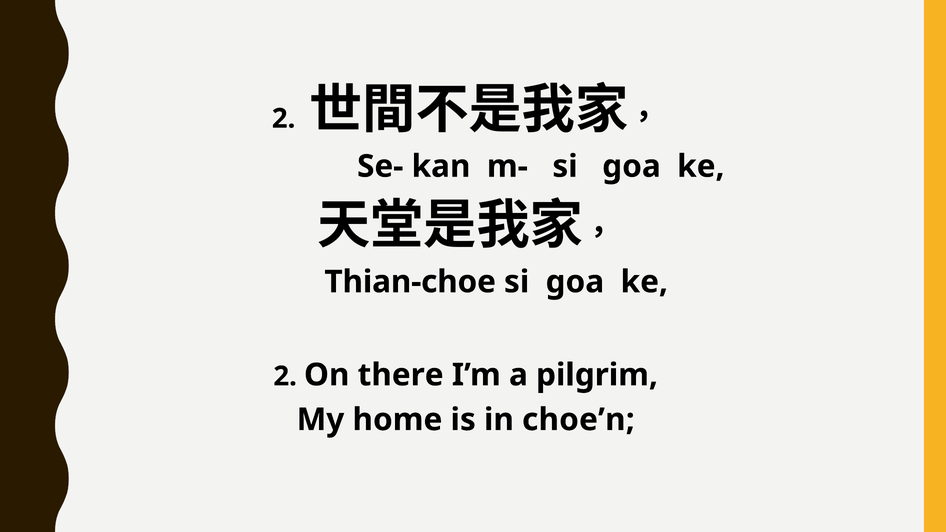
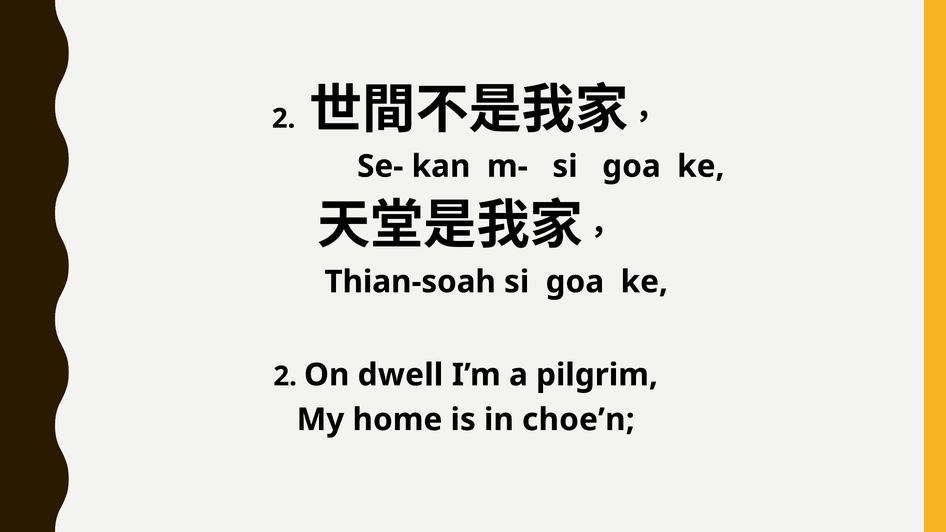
Thian-choe: Thian-choe -> Thian-soah (410, 282)
there: there -> dwell (400, 375)
